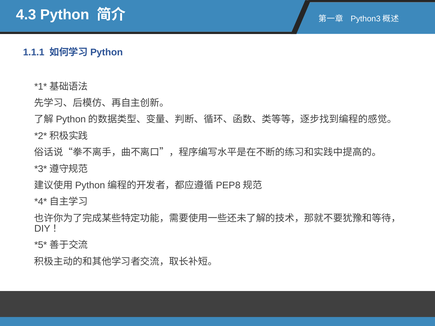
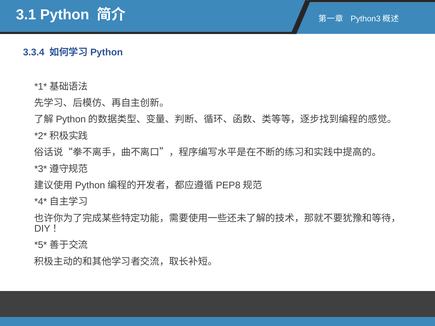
4.3: 4.3 -> 3.1 (26, 15)
1.1.1: 1.1.1 -> 3.3.4 (34, 52)
